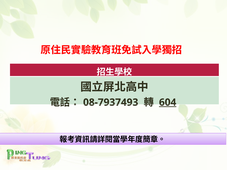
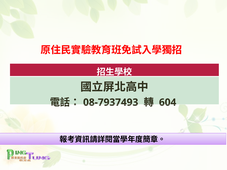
604 underline: present -> none (168, 102)
